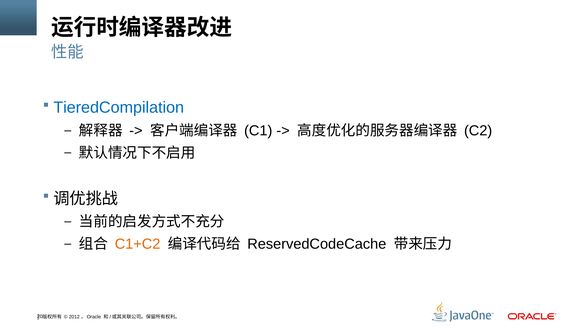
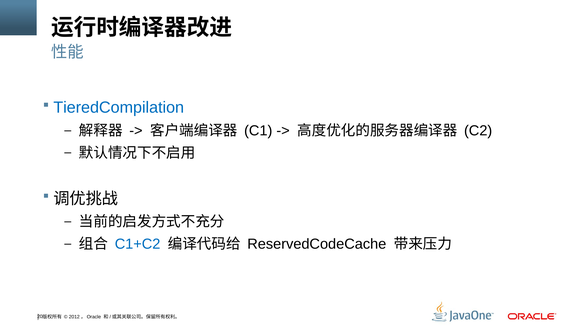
C1+C2 colour: orange -> blue (138, 244)
